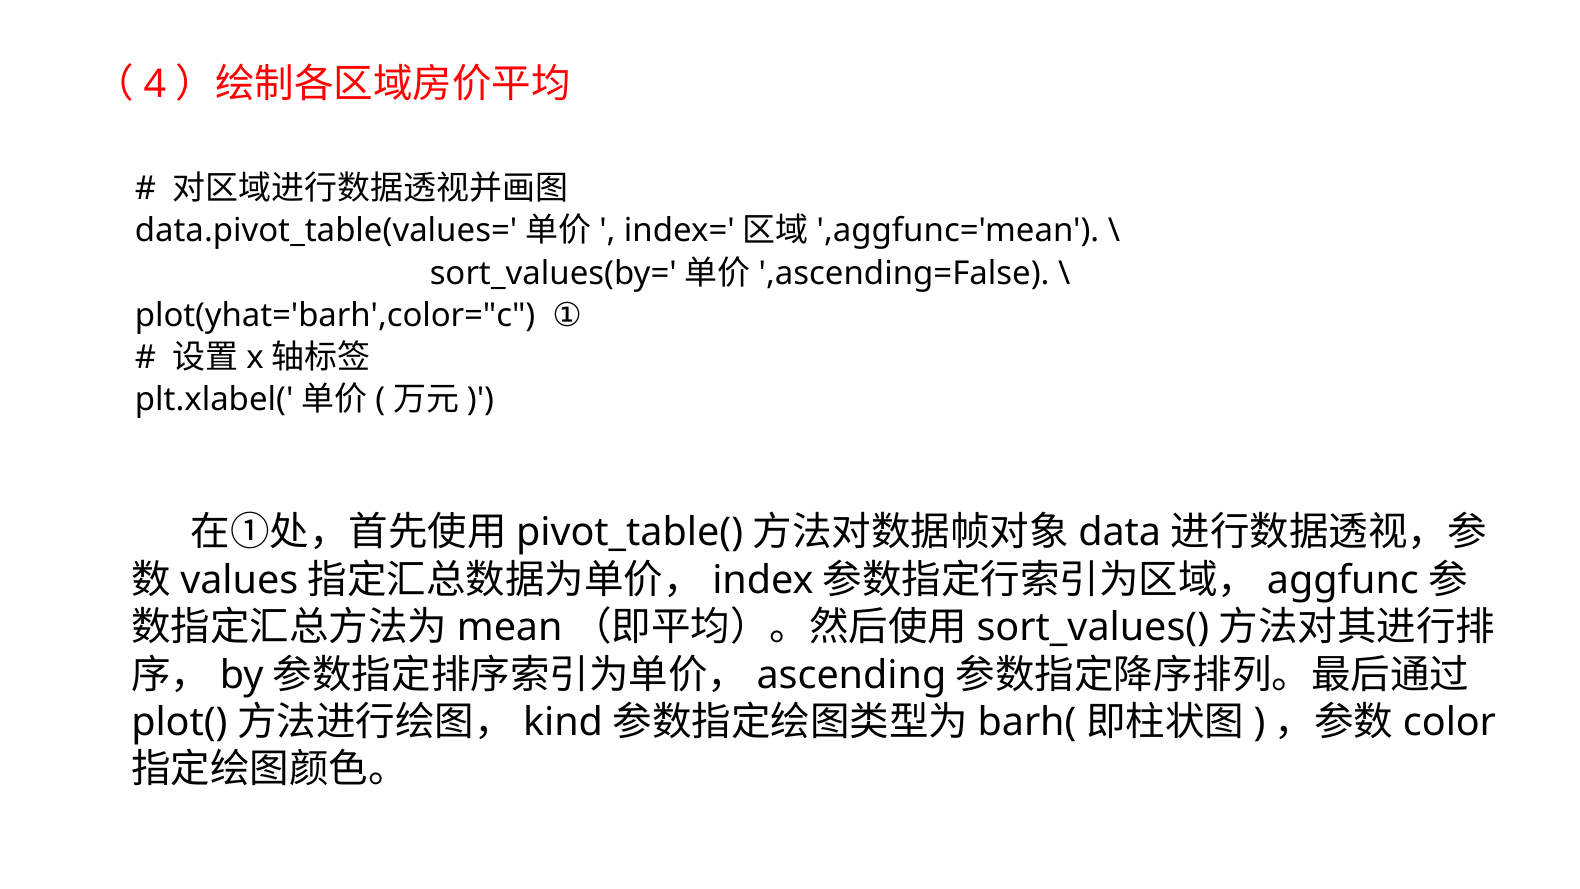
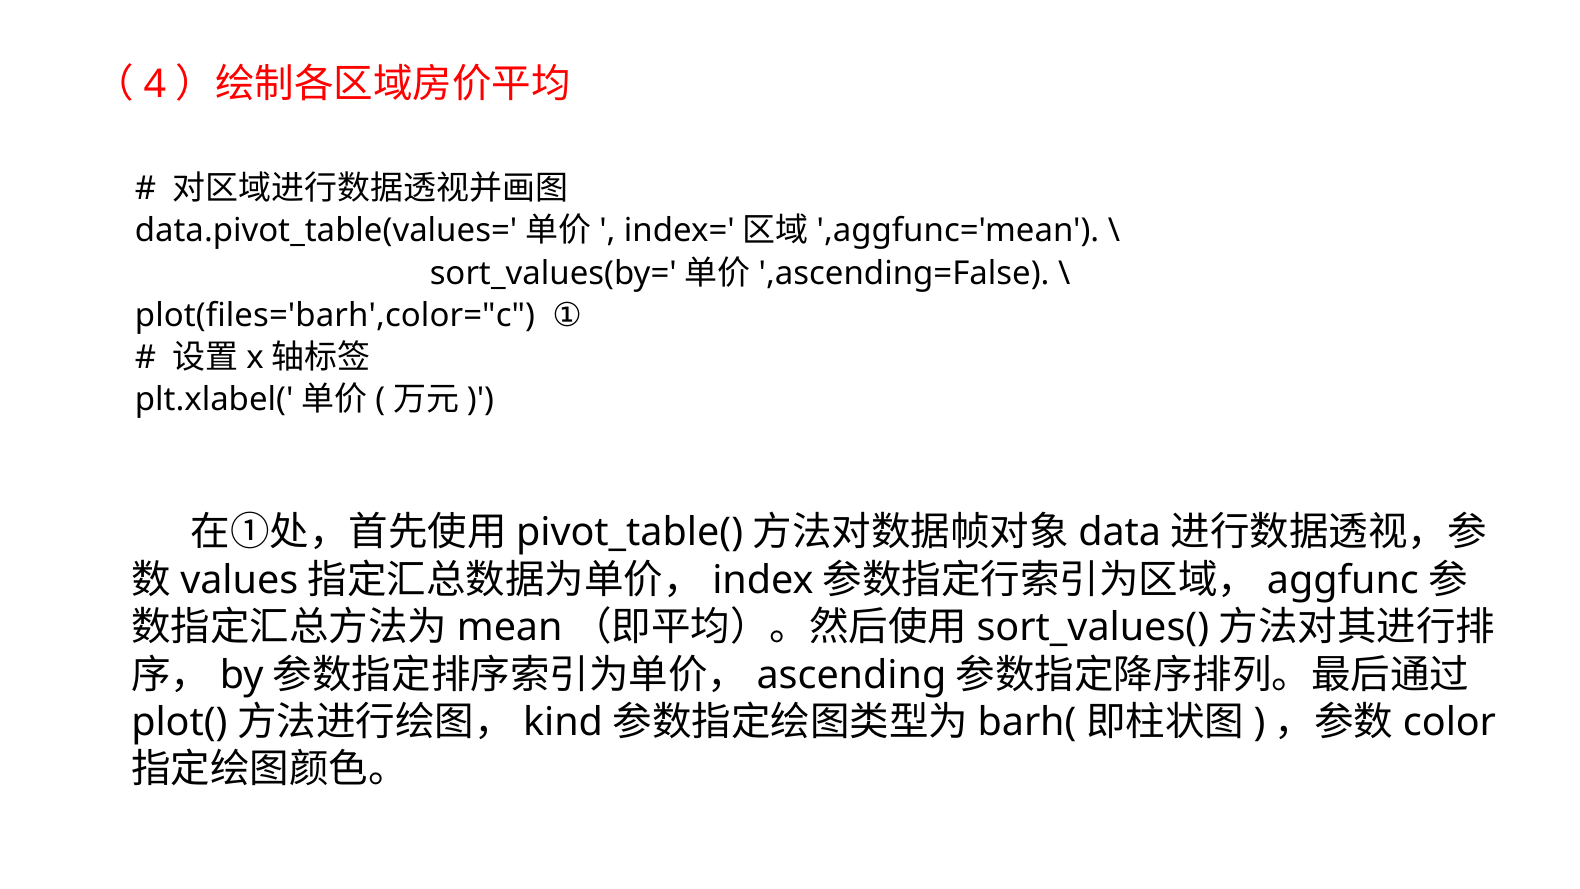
plot(yhat='barh',color="c: plot(yhat='barh',color="c -> plot(files='barh',color="c (335, 316)
